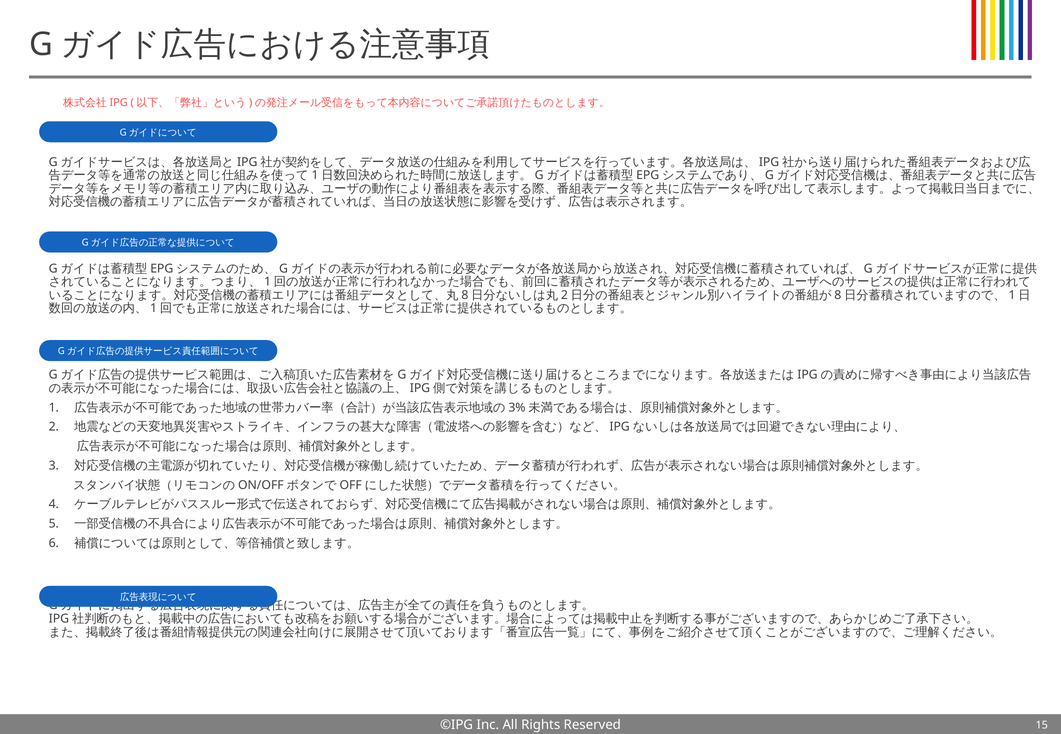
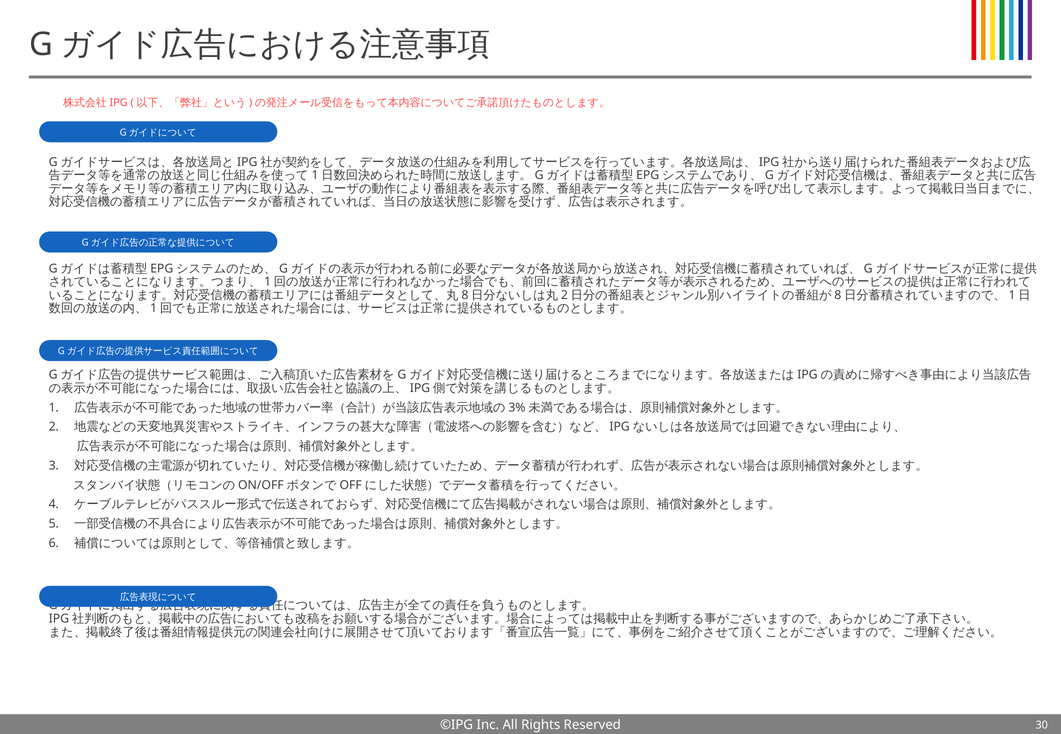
15: 15 -> 30 (1042, 726)
